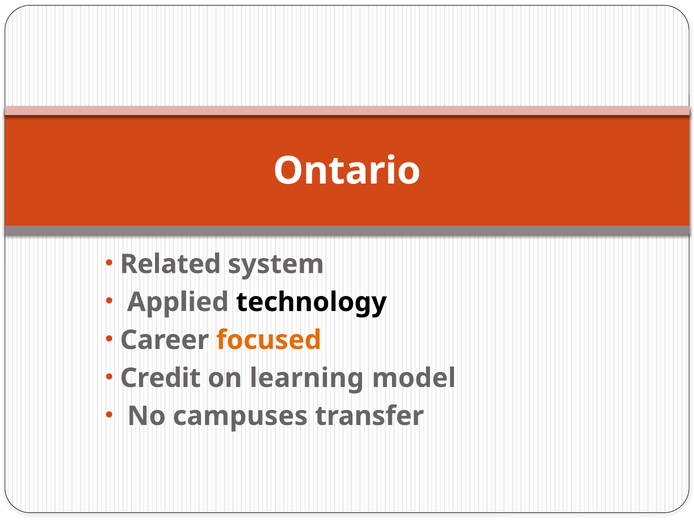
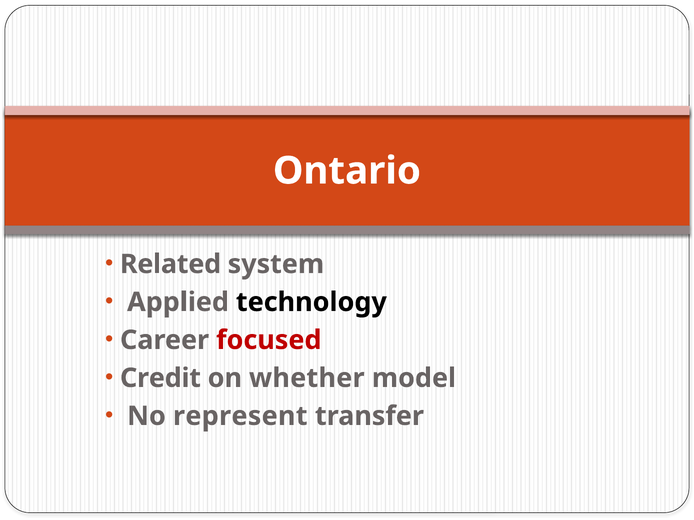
focused colour: orange -> red (269, 340)
learning: learning -> whether (307, 378)
campuses: campuses -> represent (240, 416)
